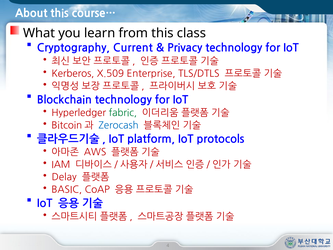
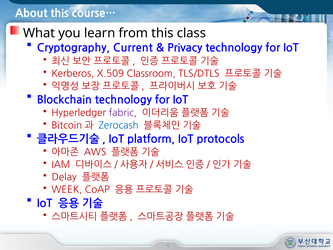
Enterprise: Enterprise -> Classroom (151, 74)
fabric colour: green -> purple (123, 113)
BASIC: BASIC -> WEEK (67, 190)
